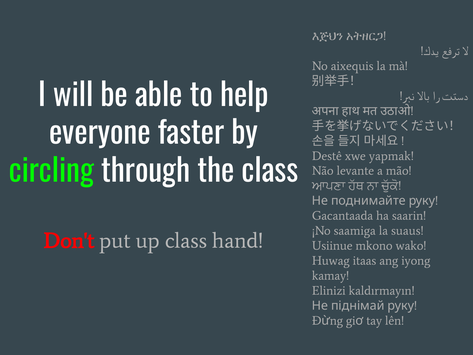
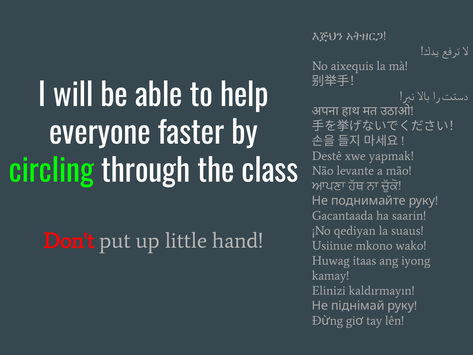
saamiga: saamiga -> qediyan (355, 231)
up class: class -> little (186, 240)
